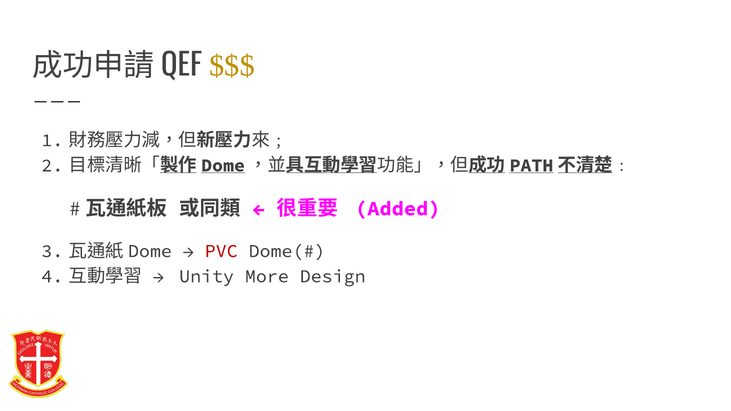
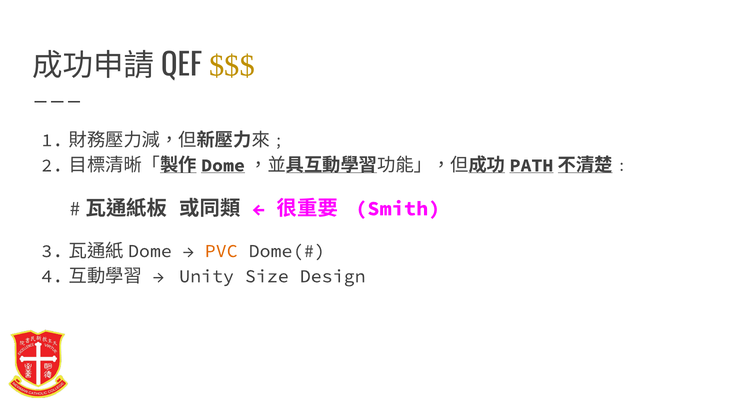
Added: Added -> Smith (398, 209)
PVC colour: red -> orange (221, 251)
More: More -> Size (267, 276)
